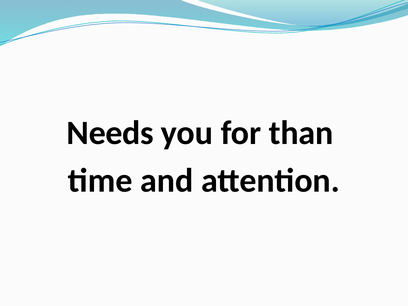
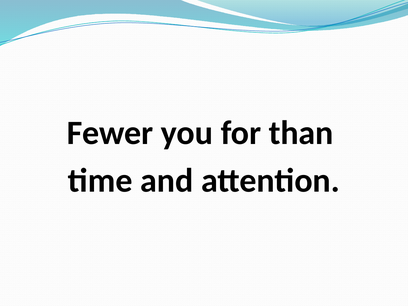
Needs: Needs -> Fewer (110, 133)
